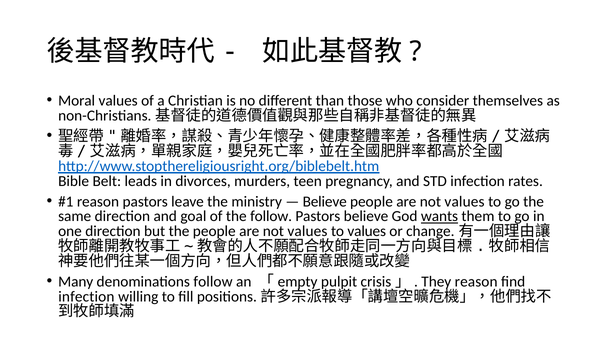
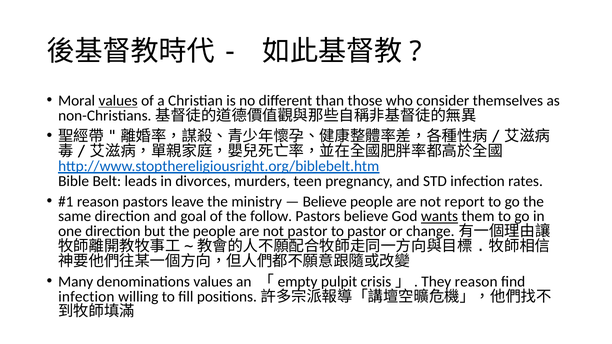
values underline: none -> present (118, 101)
values: values -> report (465, 202)
values: values -> pastor (307, 231)
to values: values -> pastor (367, 231)
denominations follow: follow -> values (213, 282)
